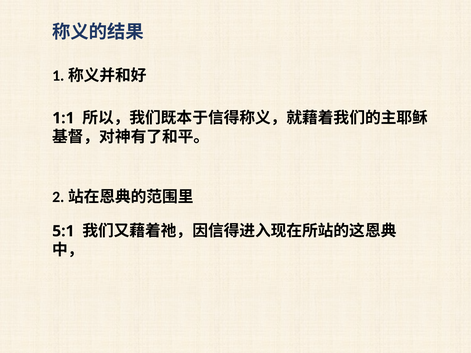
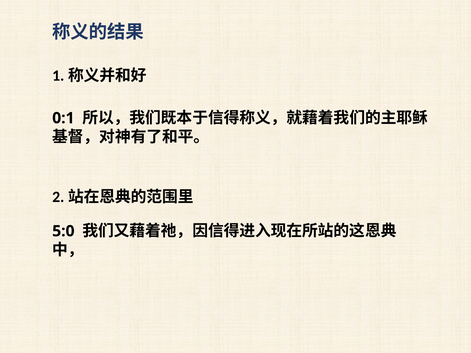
1:1: 1:1 -> 0:1 (63, 118)
5:1: 5:1 -> 5:0 (63, 231)
